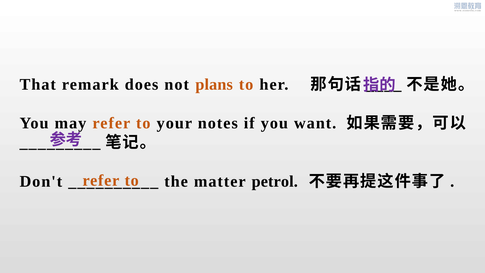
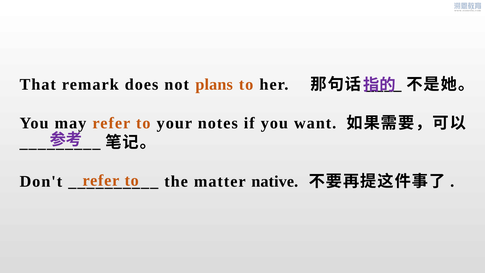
petrol: petrol -> native (275, 181)
